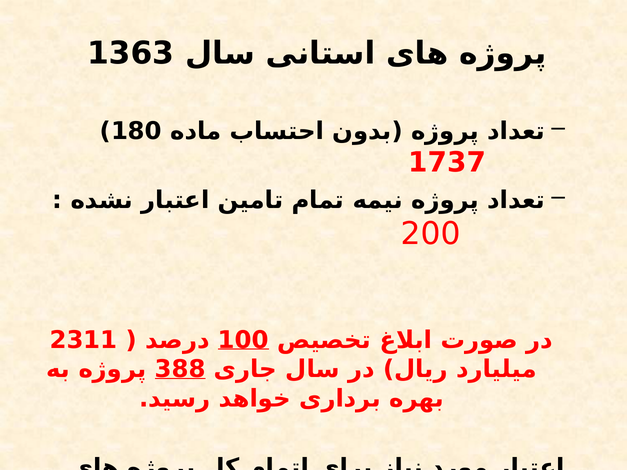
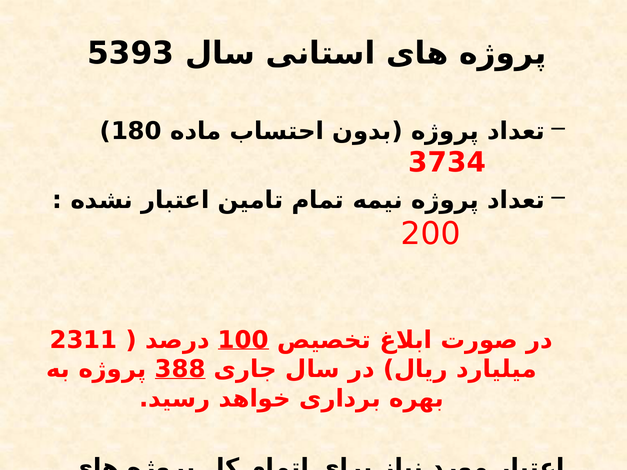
1363: 1363 -> 5393 (131, 54)
1737: 1737 -> 3734 (447, 163)
